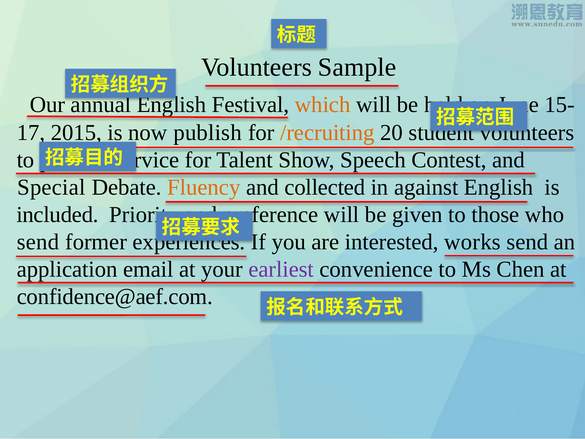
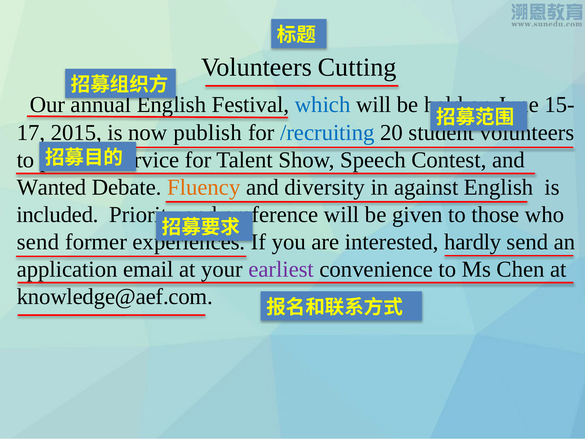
Sample: Sample -> Cutting (357, 67)
which colour: orange -> blue (323, 105)
/recruiting colour: orange -> blue (327, 133)
Special: Special -> Wanted (51, 187)
collected: collected -> diversity (325, 187)
works: works -> hardly (473, 242)
confidence@aef.com: confidence@aef.com -> knowledge@aef.com (115, 296)
